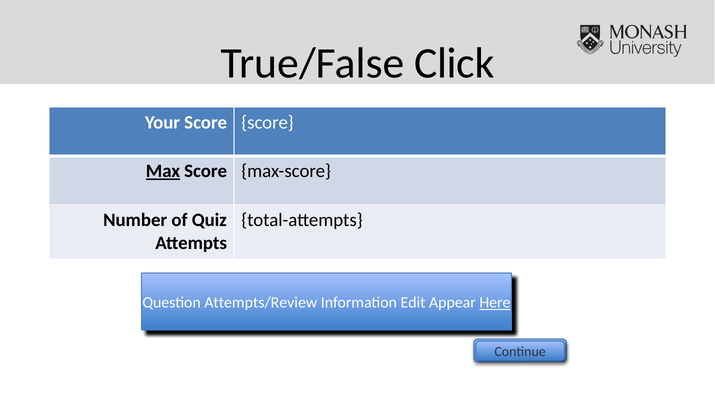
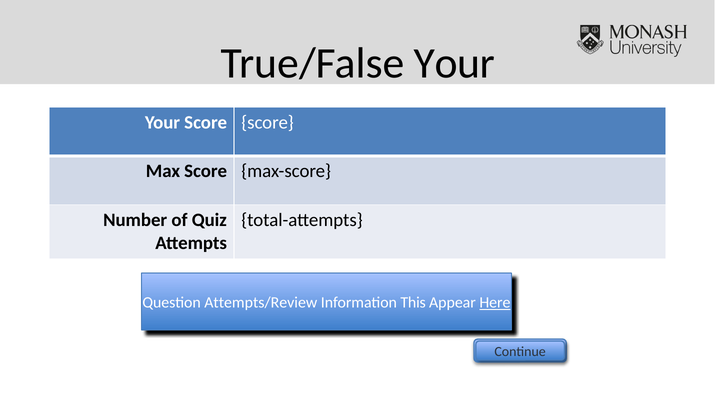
True/False Click: Click -> Your (454, 63)
Max underline: present -> none (163, 171)
Edit: Edit -> This (413, 303)
